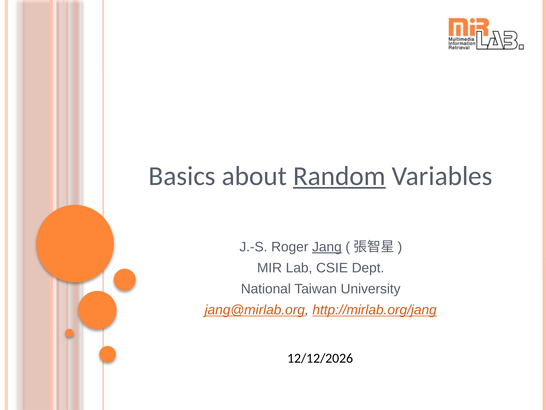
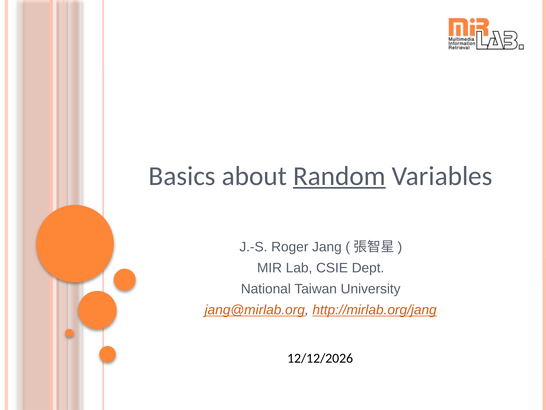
Jang underline: present -> none (327, 247)
